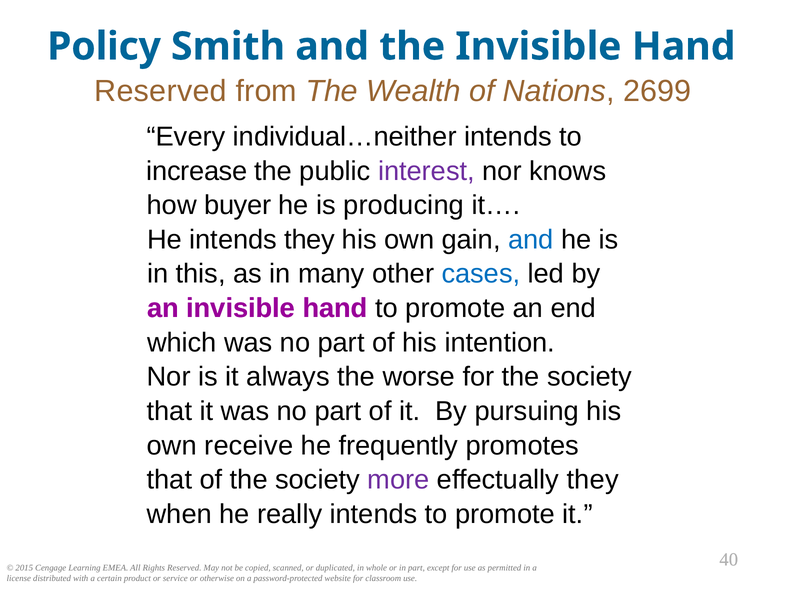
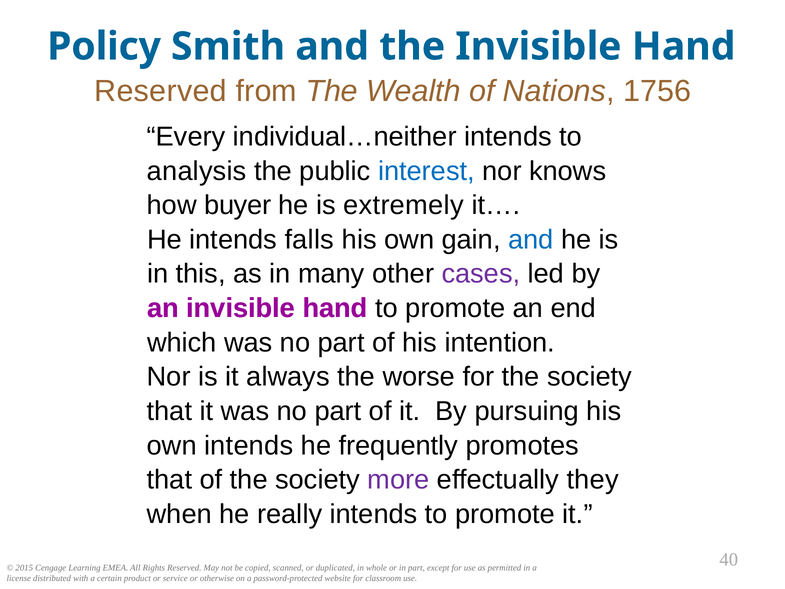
2699: 2699 -> 1756 (657, 91)
increase: increase -> analysis (197, 171)
interest colour: purple -> blue (426, 171)
producing: producing -> extremely (404, 205)
intends they: they -> falls (309, 239)
cases colour: blue -> purple (481, 274)
own receive: receive -> intends (249, 445)
